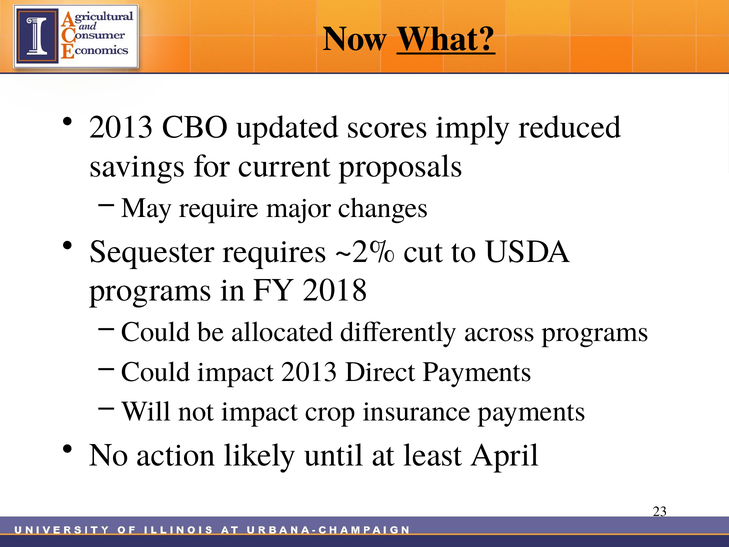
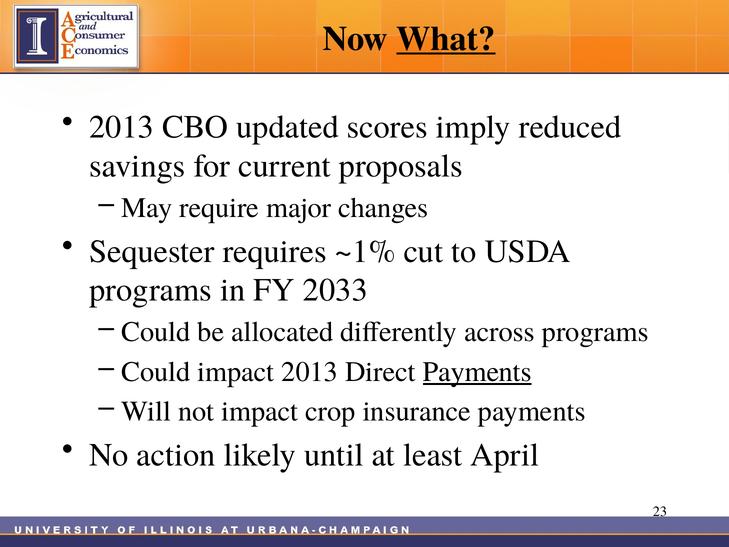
~2%: ~2% -> ~1% (365, 251)
2018: 2018 -> 2033 (335, 290)
Payments underline: none -> present (477, 372)
